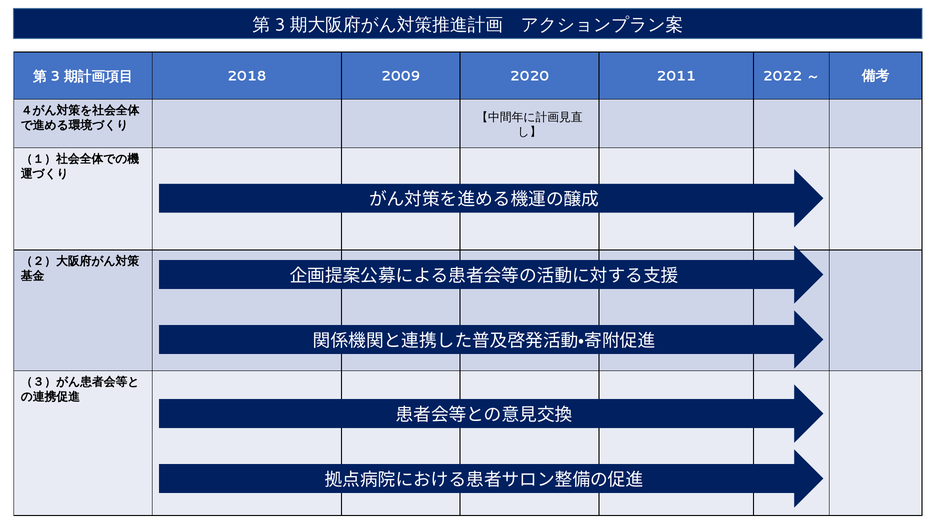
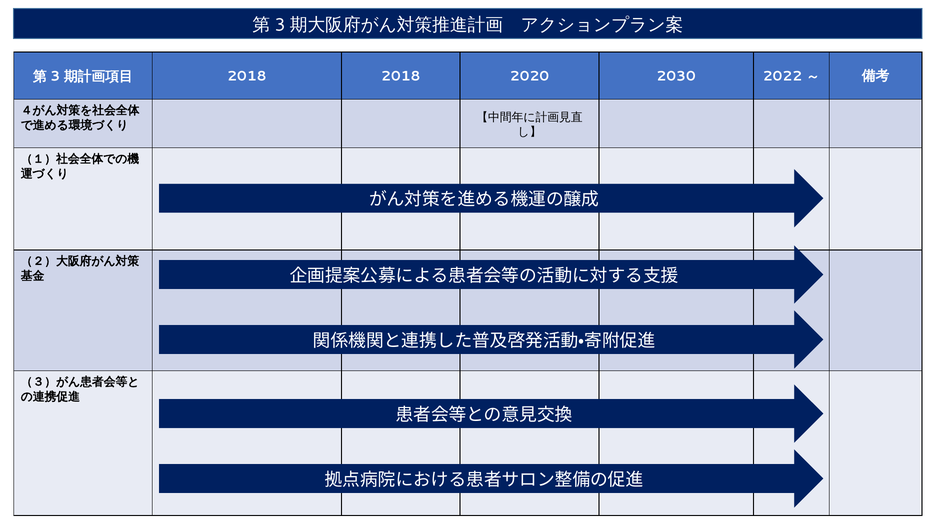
2018 2009: 2009 -> 2018 (401, 76)
2011: 2011 -> 2030 (676, 76)
